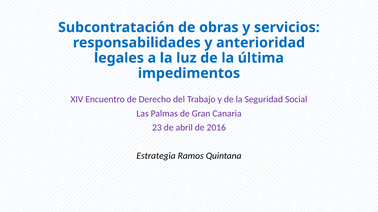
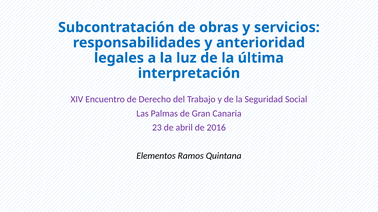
impedimentos: impedimentos -> interpretación (189, 73)
Estrategia: Estrategia -> Elementos (156, 156)
